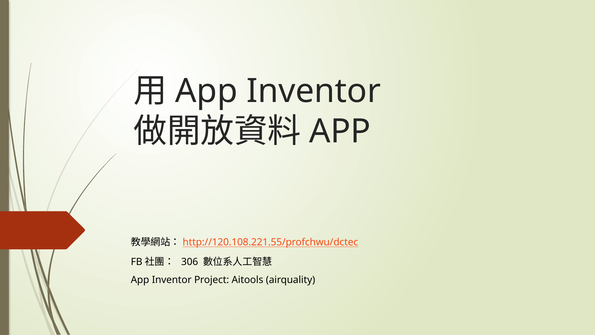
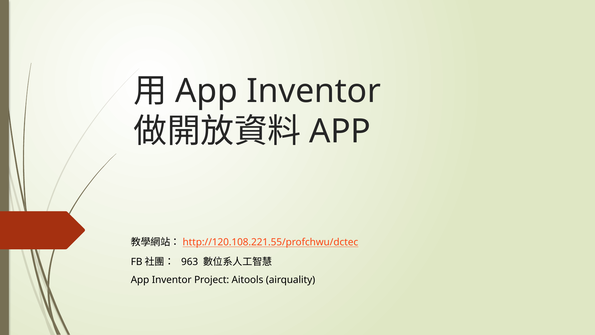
306: 306 -> 963 (190, 262)
